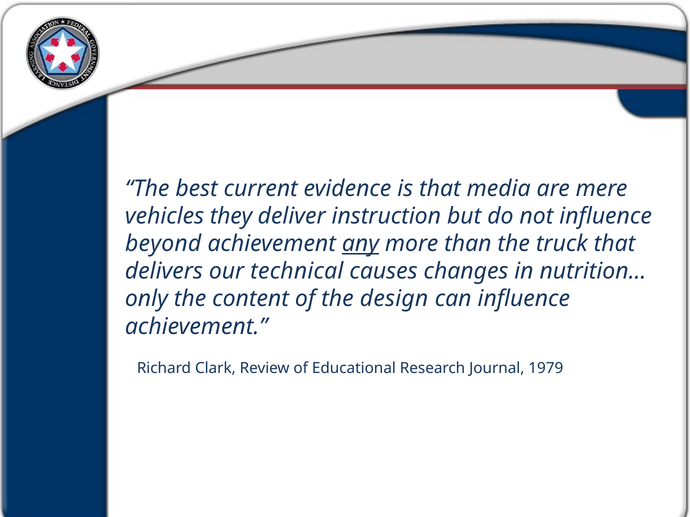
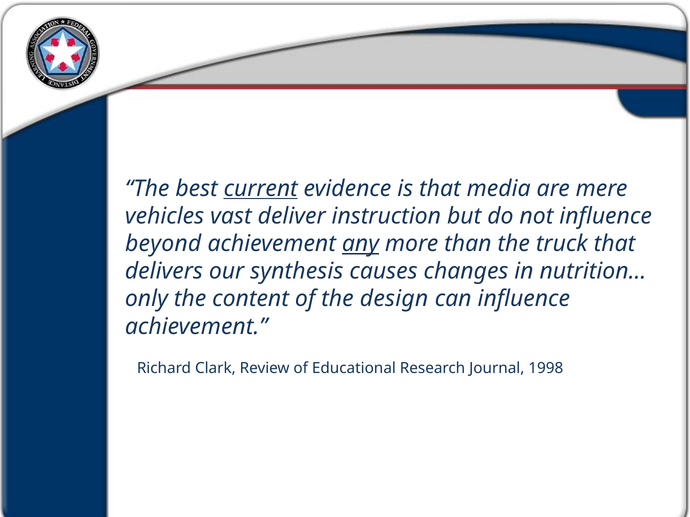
current underline: none -> present (261, 189)
they: they -> vast (231, 216)
technical: technical -> synthesis (297, 272)
1979: 1979 -> 1998 (546, 368)
